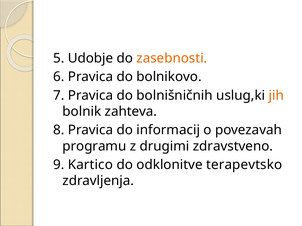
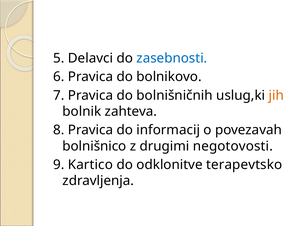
Udobje: Udobje -> Delavci (90, 58)
zasebnosti colour: orange -> blue (172, 58)
programu: programu -> bolnišnico (94, 146)
zdravstveno: zdravstveno -> negotovosti (233, 146)
